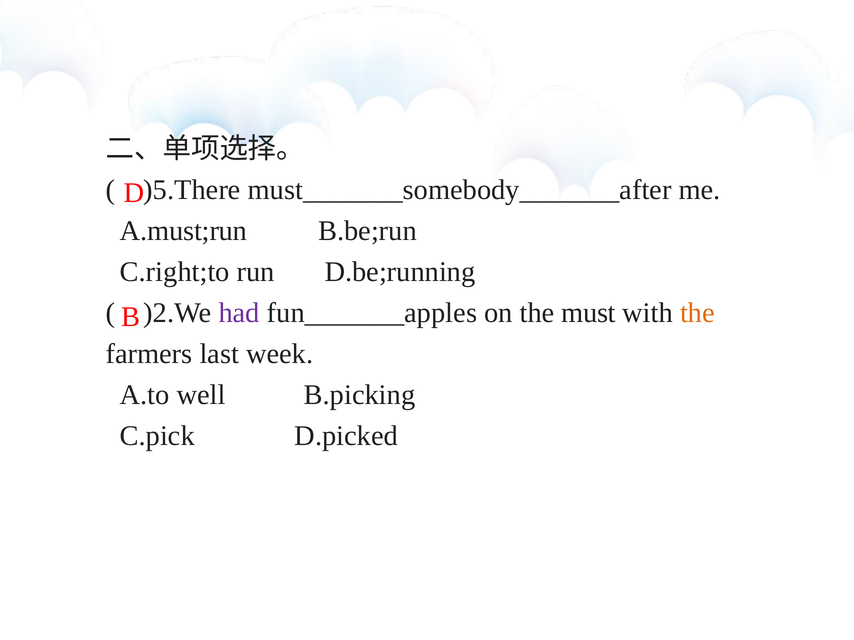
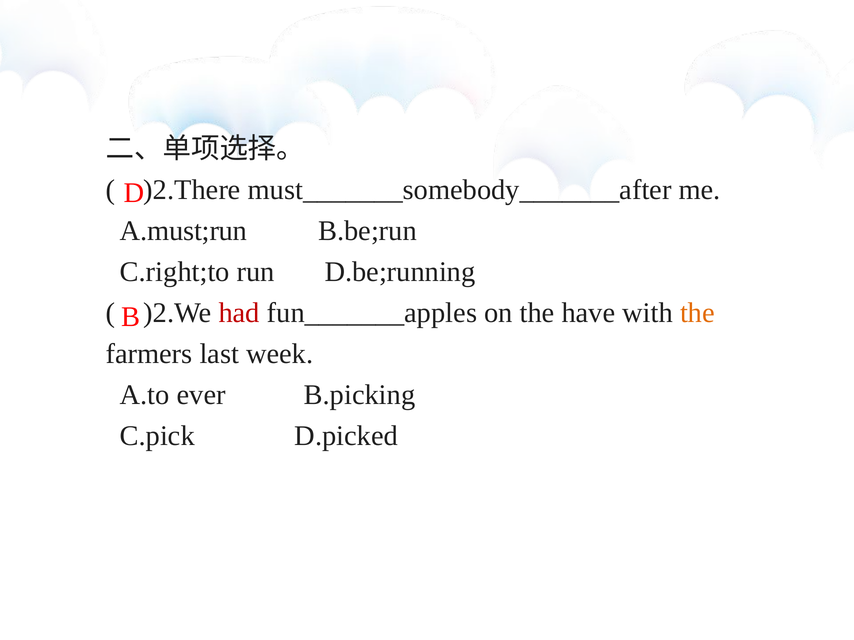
)5.There: )5.There -> )2.There (192, 190)
had colour: purple -> red (239, 313)
must: must -> have (588, 313)
well: well -> ever (201, 395)
